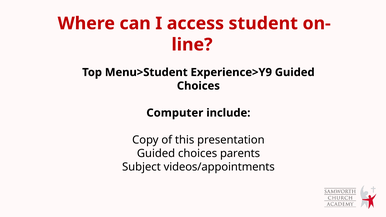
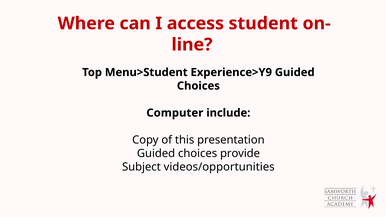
parents: parents -> provide (240, 153)
videos/appointments: videos/appointments -> videos/opportunities (219, 167)
